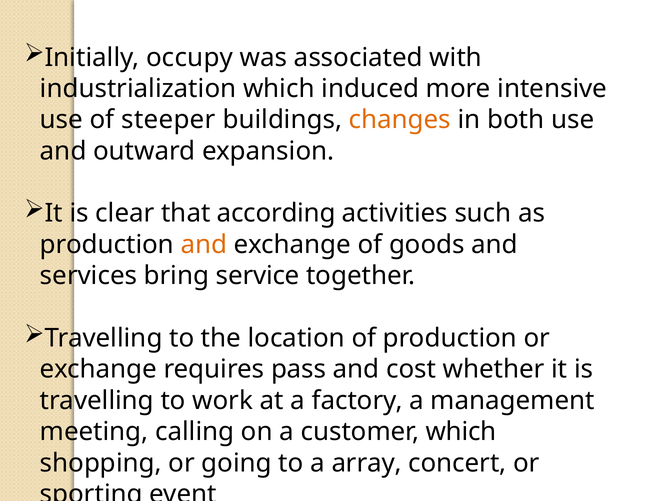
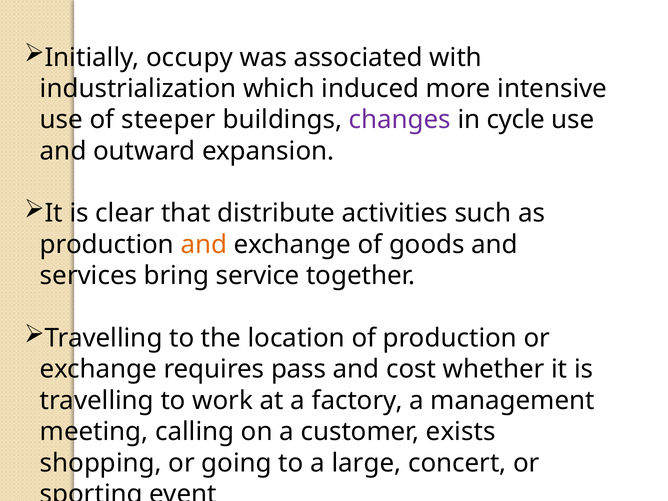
changes colour: orange -> purple (400, 120)
both: both -> cycle (516, 120)
according: according -> distribute (276, 213)
customer which: which -> exists (461, 432)
array: array -> large (366, 463)
